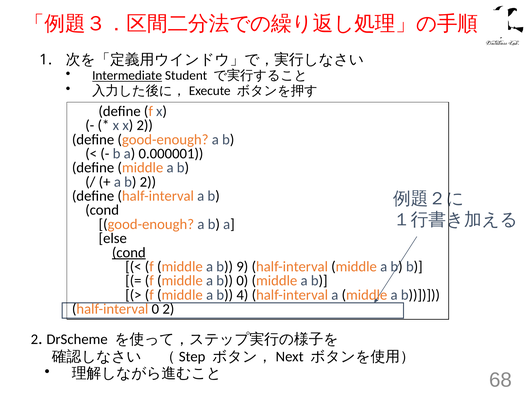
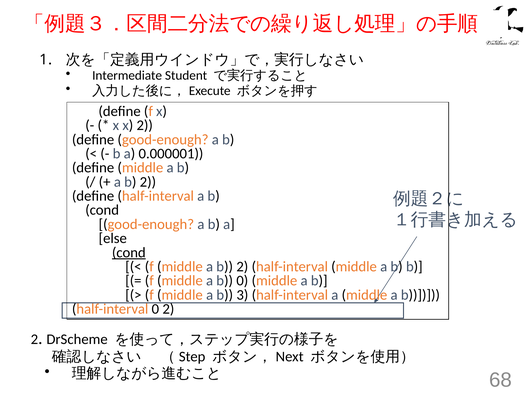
Intermediate underline: present -> none (127, 76)
middle a b 9: 9 -> 2 (242, 266)
4: 4 -> 3 (242, 295)
